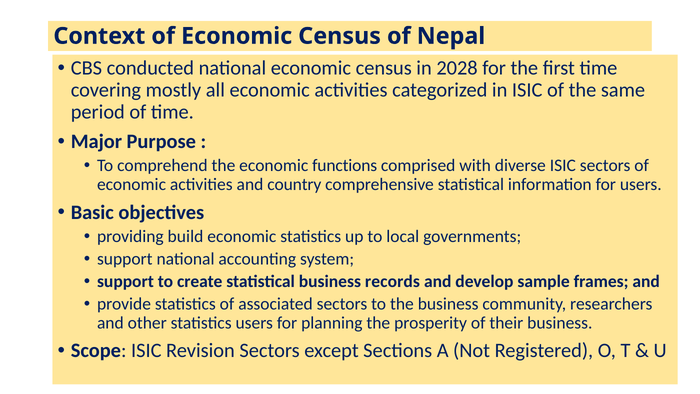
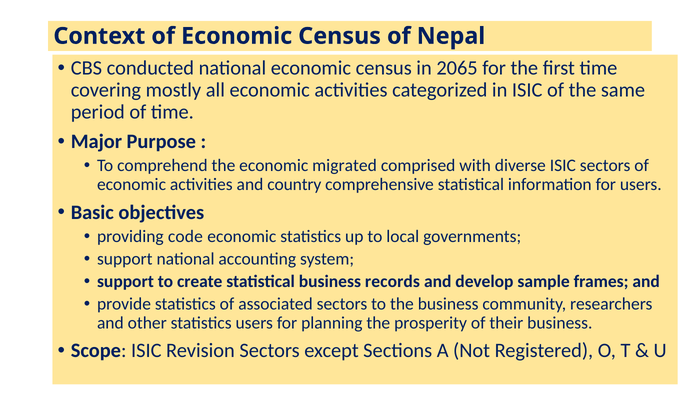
2028: 2028 -> 2065 (457, 68)
functions: functions -> migrated (345, 166)
build: build -> code (185, 236)
